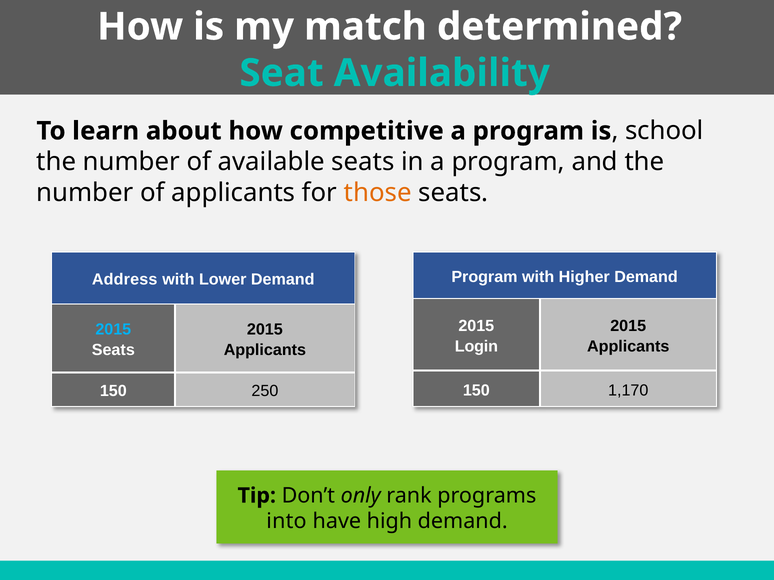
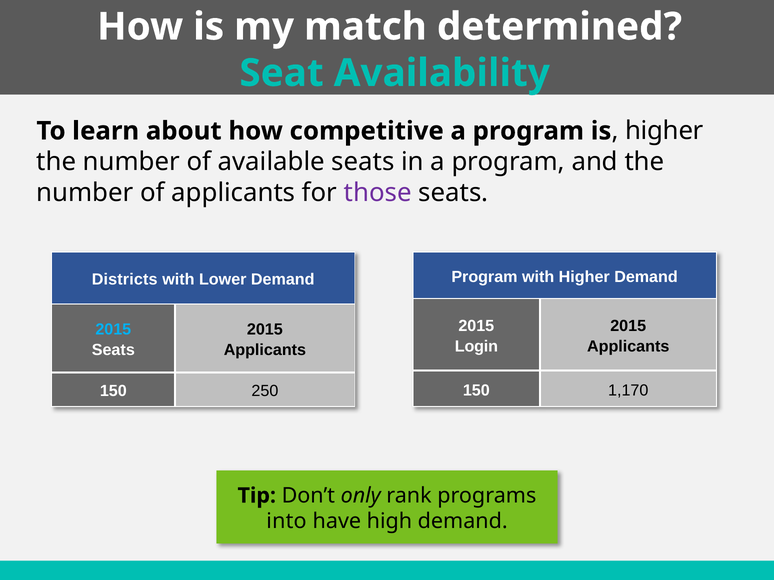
school: school -> higher (664, 131)
those colour: orange -> purple (378, 193)
Address: Address -> Districts (125, 280)
